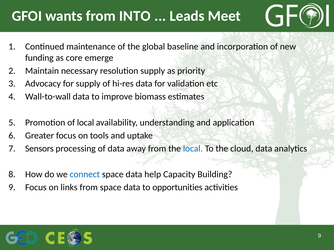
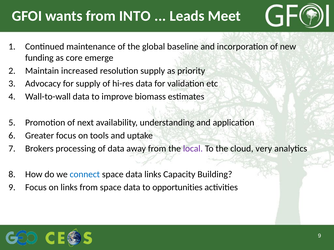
necessary: necessary -> increased (79, 71)
of local: local -> next (85, 123)
Sensors: Sensors -> Brokers (39, 149)
local colour: blue -> purple (193, 149)
cloud data: data -> very (264, 149)
data help: help -> links (153, 175)
